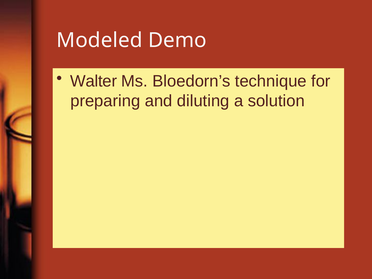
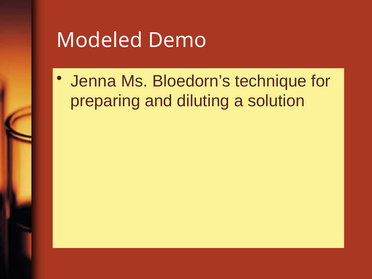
Walter: Walter -> Jenna (93, 81)
